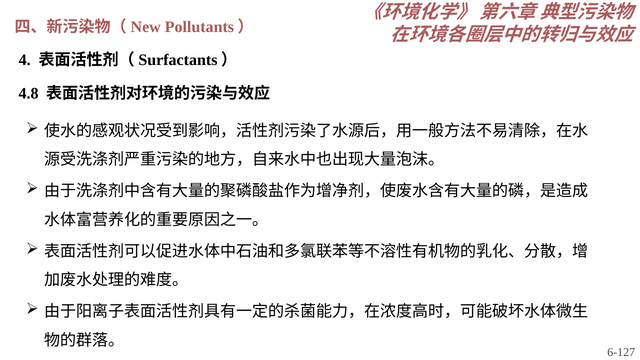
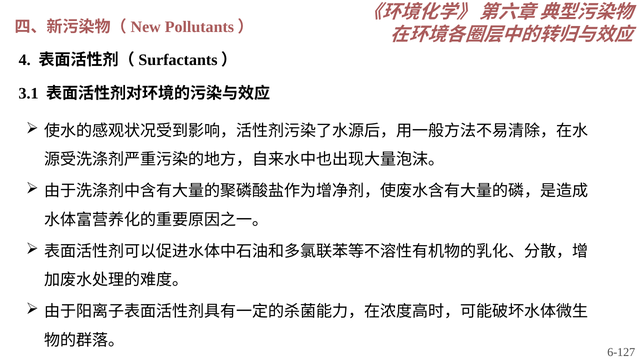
4.8: 4.8 -> 3.1 (29, 94)
